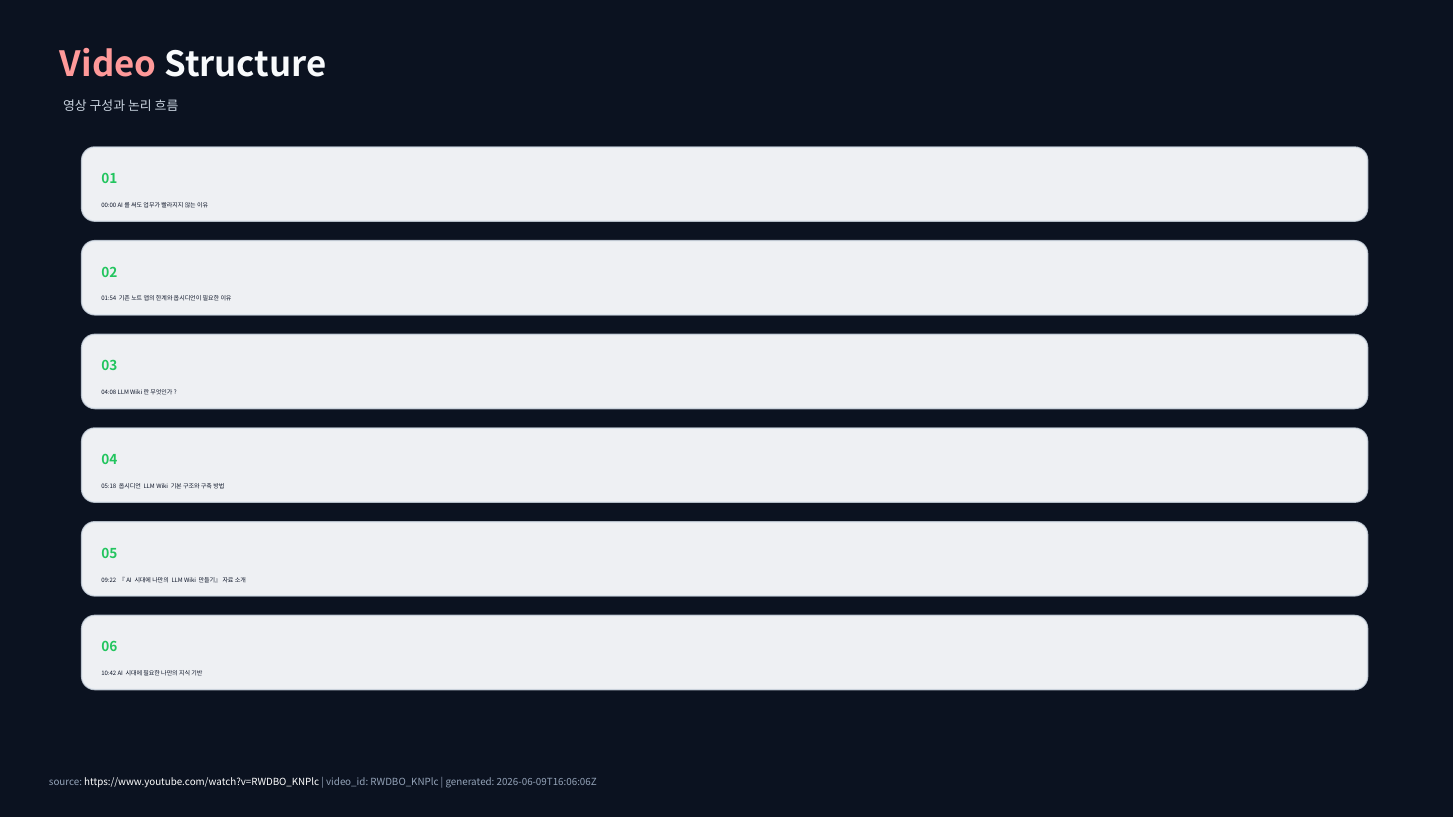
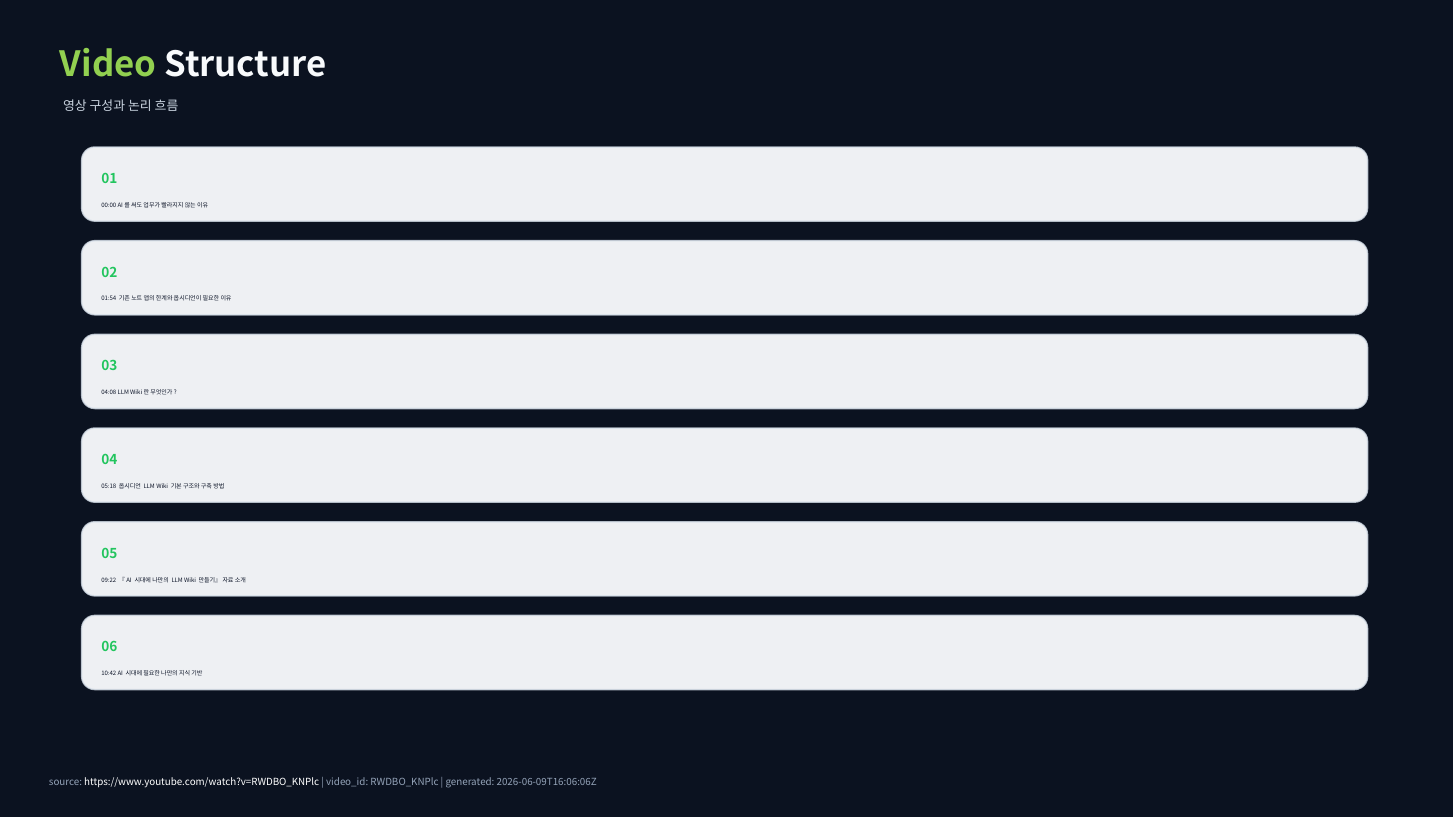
Video colour: pink -> light green (108, 65)
